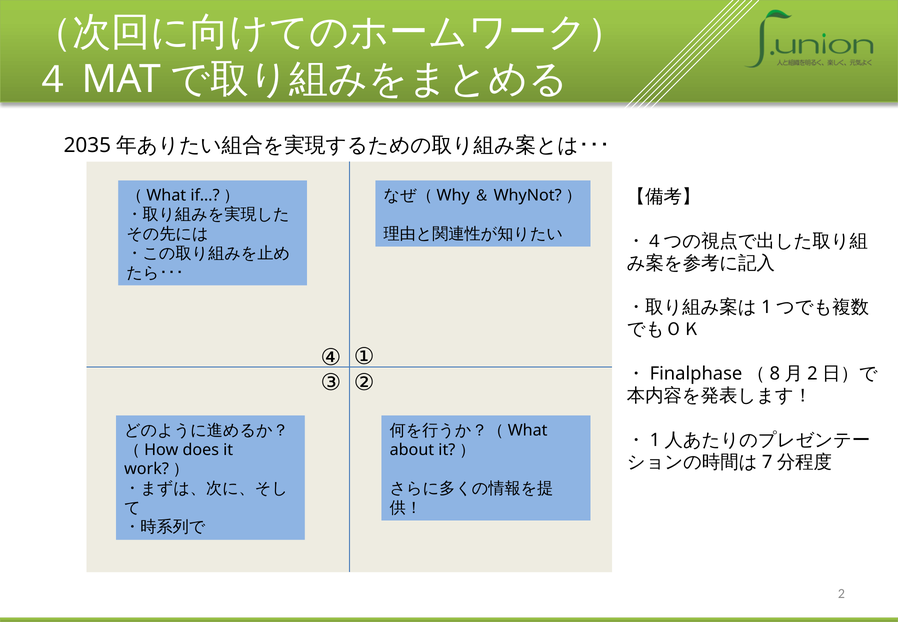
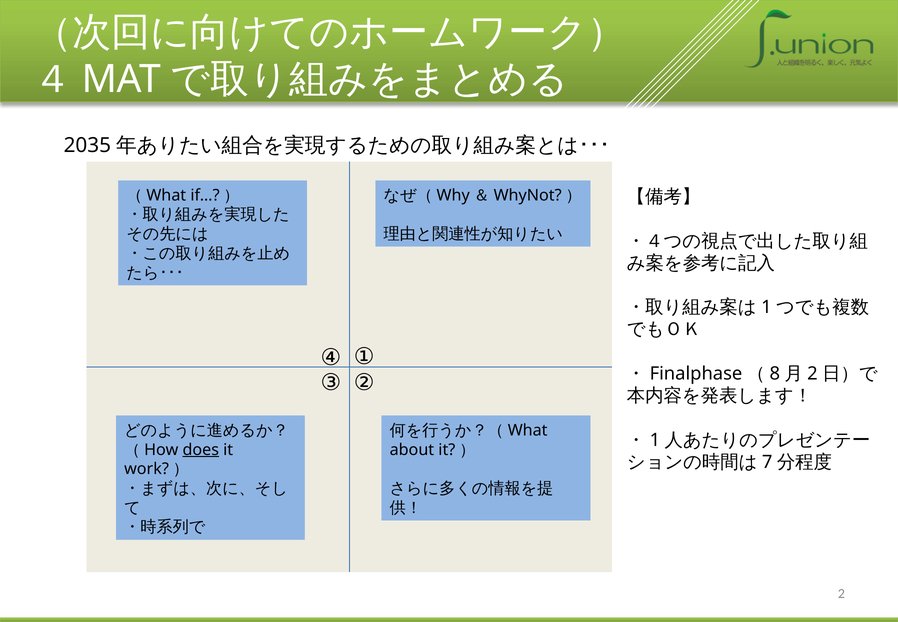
does underline: none -> present (201, 449)
